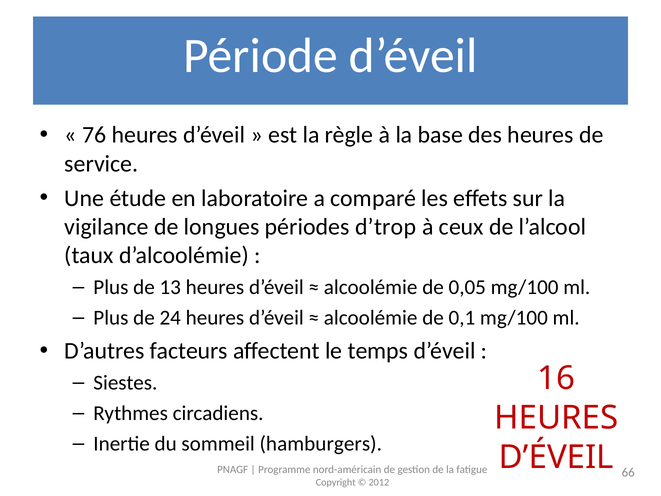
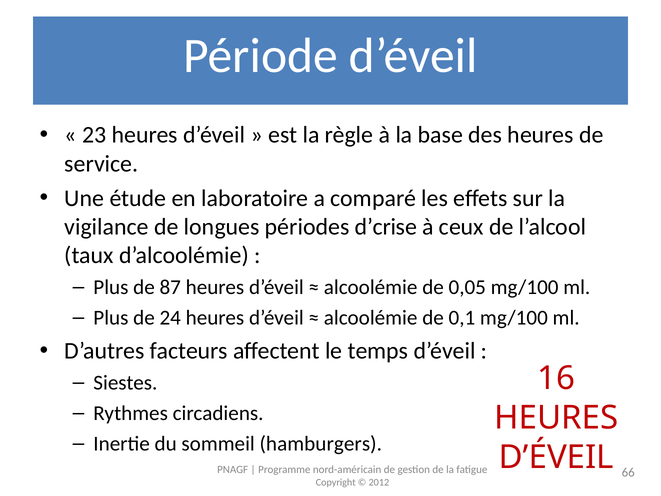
76: 76 -> 23 (94, 135)
d’trop: d’trop -> d’crise (386, 227)
13: 13 -> 87 (170, 287)
